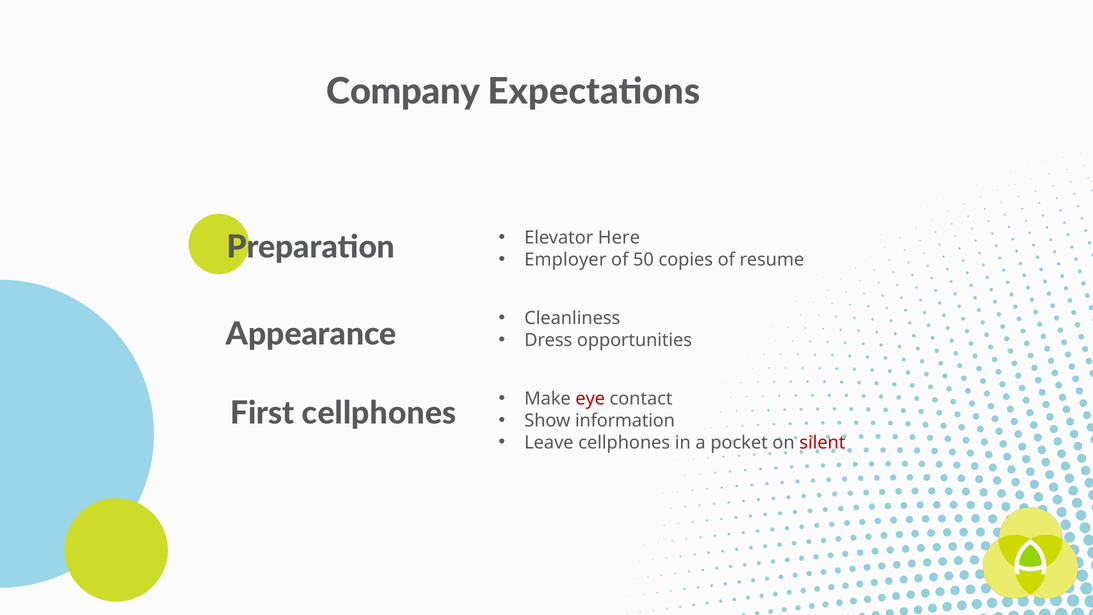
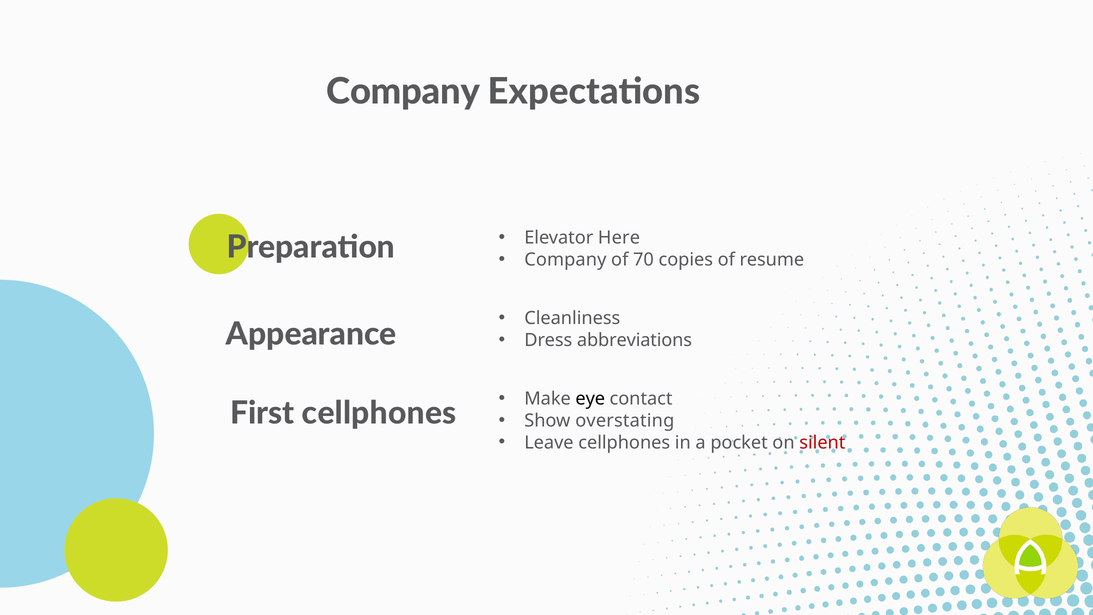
Employer: Employer -> Company (565, 260)
50: 50 -> 70 (643, 260)
opportunities: opportunities -> abbreviations (635, 340)
eye colour: red -> black (590, 399)
information: information -> overstating (625, 421)
